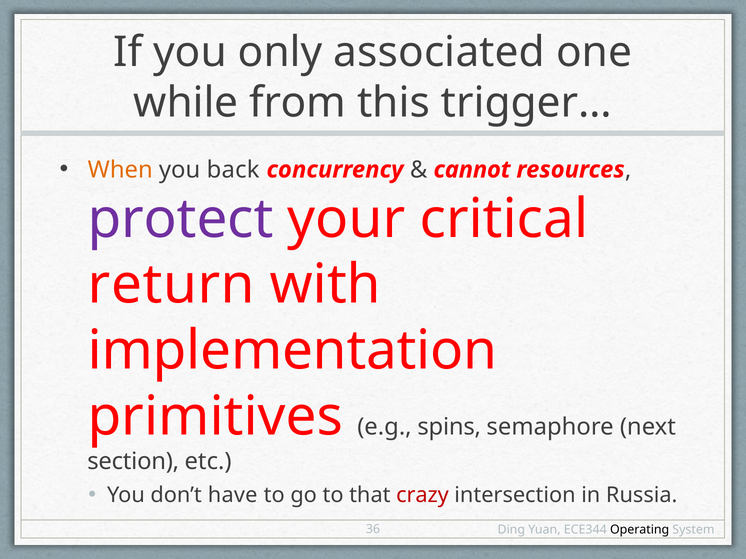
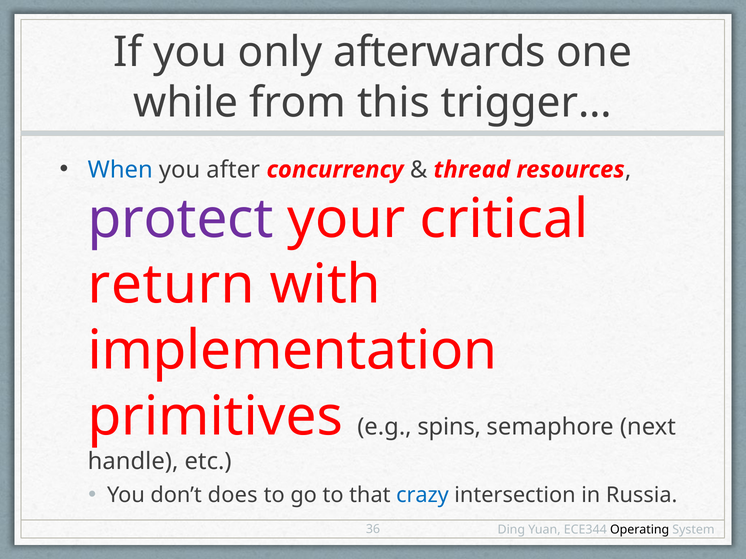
associated: associated -> afterwards (439, 52)
When colour: orange -> blue (120, 170)
back: back -> after (233, 170)
cannot: cannot -> thread (472, 170)
section: section -> handle (133, 462)
have: have -> does (233, 495)
crazy colour: red -> blue (422, 495)
